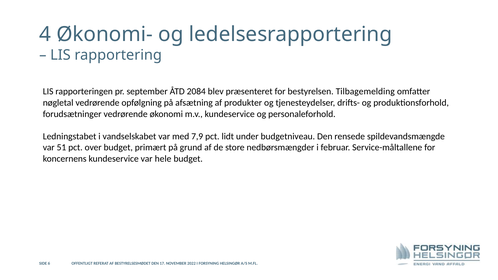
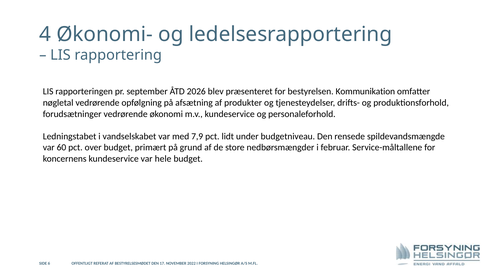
2084: 2084 -> 2026 (196, 92)
Tilbagemelding: Tilbagemelding -> Kommunikation (365, 92)
51: 51 -> 60 (61, 148)
